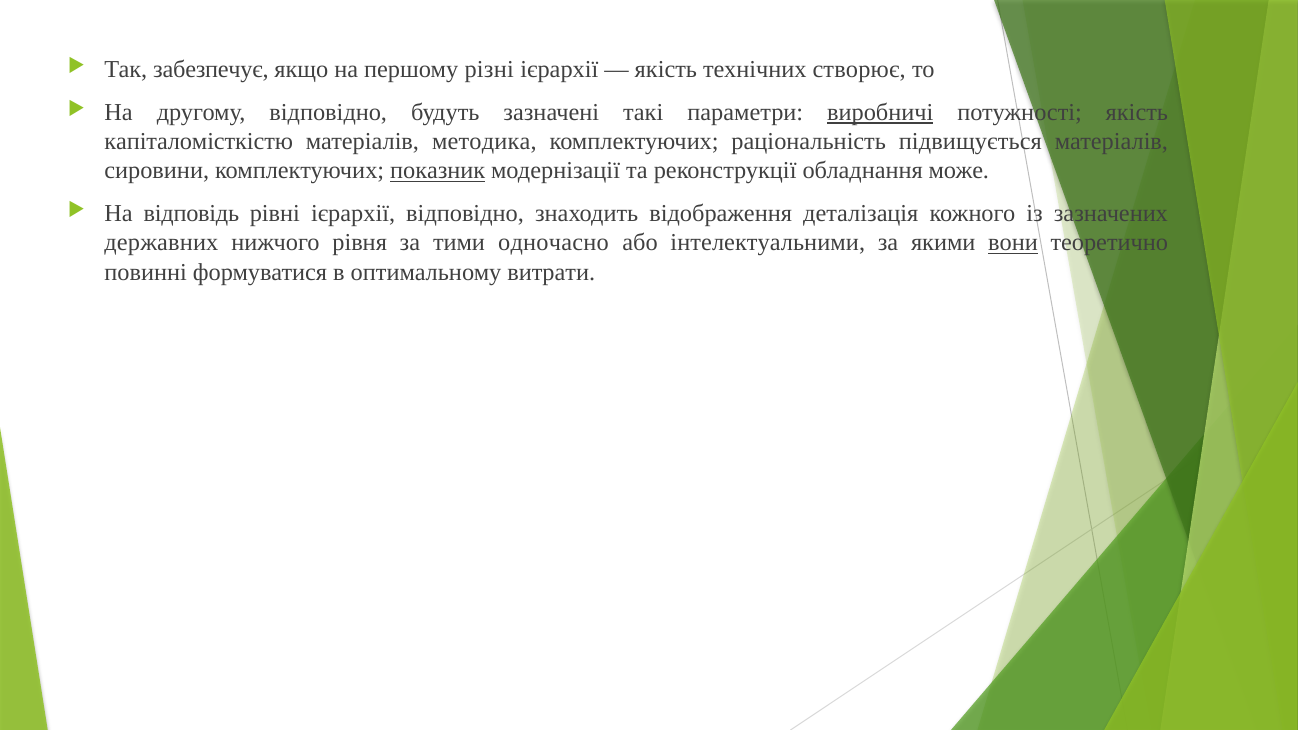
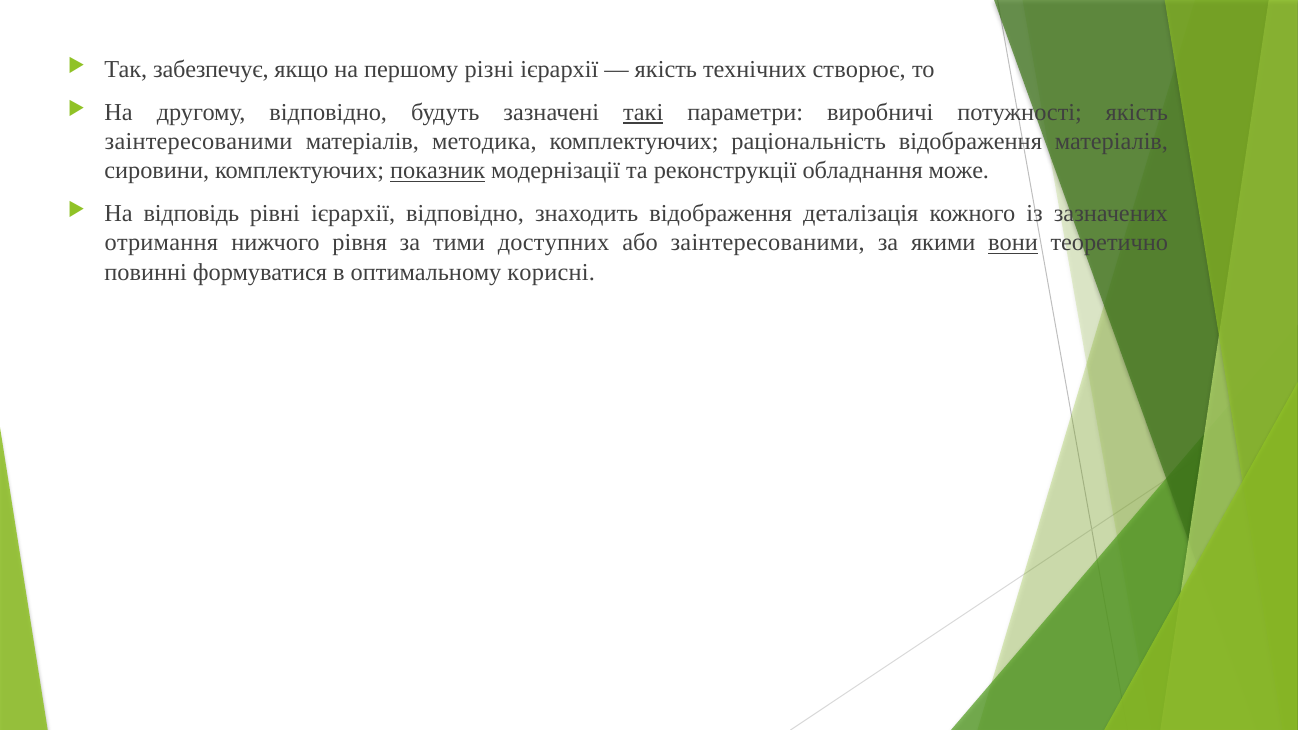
такі underline: none -> present (643, 113)
виробничі underline: present -> none (880, 113)
капіталомісткістю: капіталомісткістю -> заінтересованими (199, 142)
раціональність підвищується: підвищується -> відображення (970, 142)
державних: державних -> отримання (161, 243)
одночасно: одночасно -> доступних (554, 243)
або інтелектуальними: інтелектуальними -> заінтересованими (768, 243)
витрати: витрати -> корисні (551, 272)
